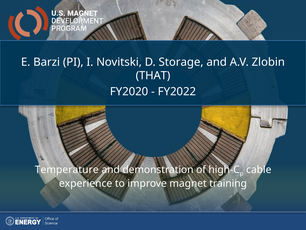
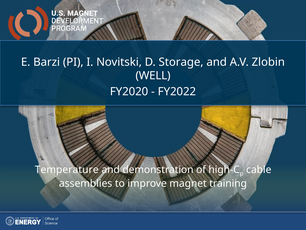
THAT: THAT -> WELL (153, 76)
experience: experience -> assemblies (86, 183)
